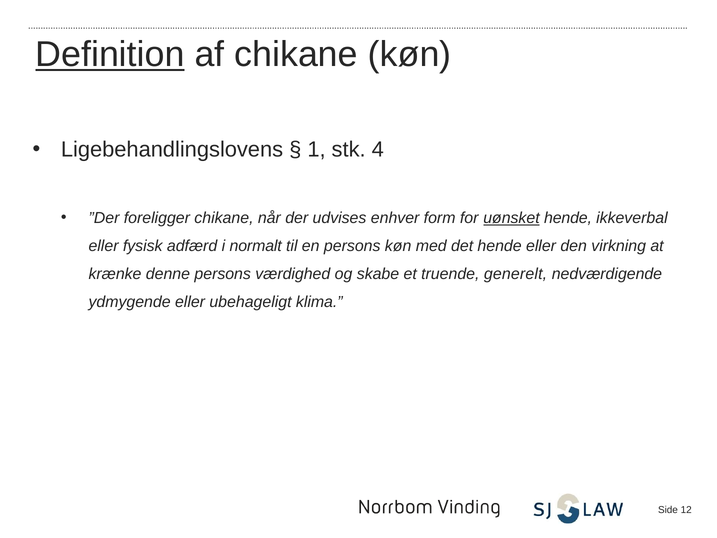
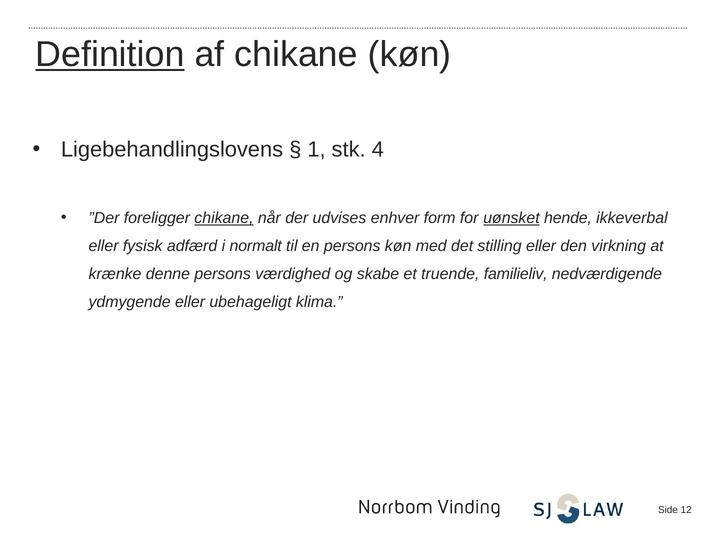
chikane underline: none -> present (224, 218)
det hende: hende -> stilling (500, 246)
generelt: generelt -> familieliv (516, 274)
